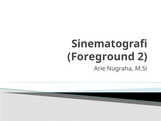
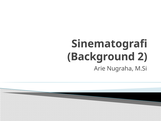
Foreground: Foreground -> Background (101, 57)
